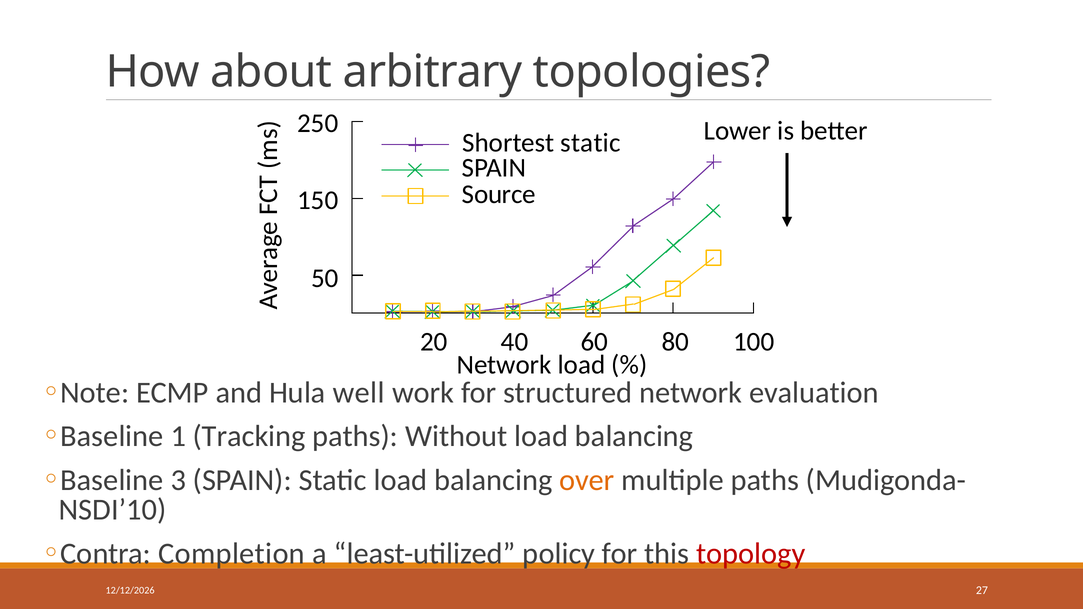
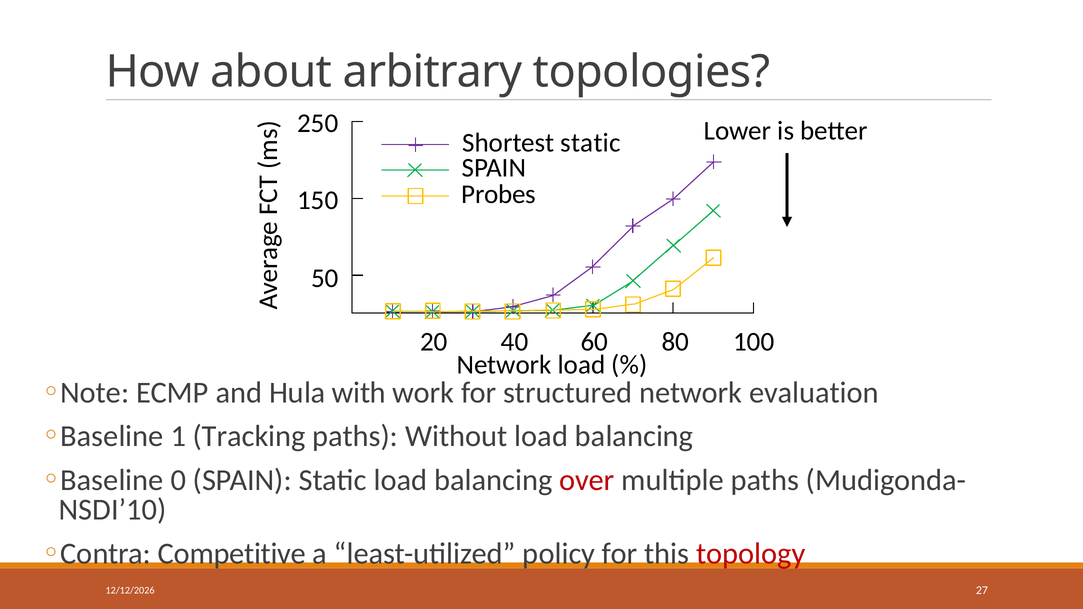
Source: Source -> Probes (499, 194)
well: well -> with (359, 393)
3: 3 -> 0 (178, 480)
over colour: orange -> red (587, 480)
Completion: Completion -> Competitive (232, 554)
